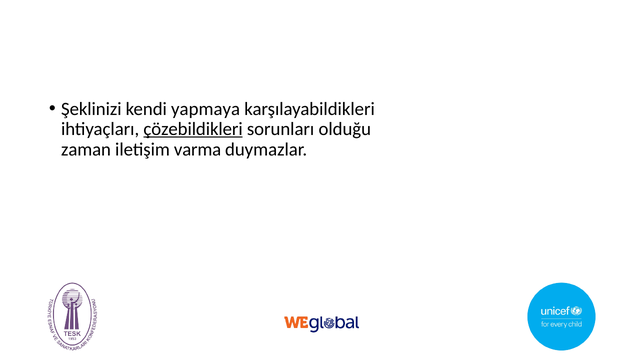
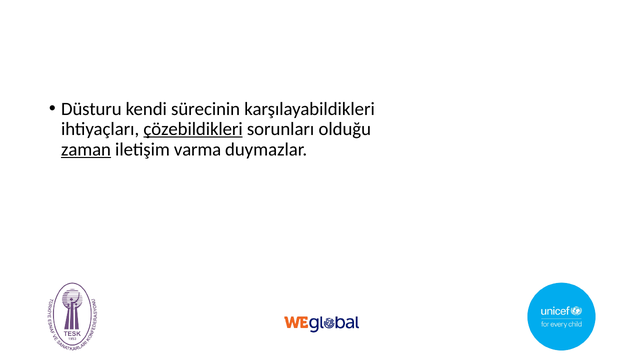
Şeklinizi: Şeklinizi -> Düsturu (91, 109)
yapmaya: yapmaya -> sürecinin (206, 109)
zaman underline: none -> present (86, 149)
